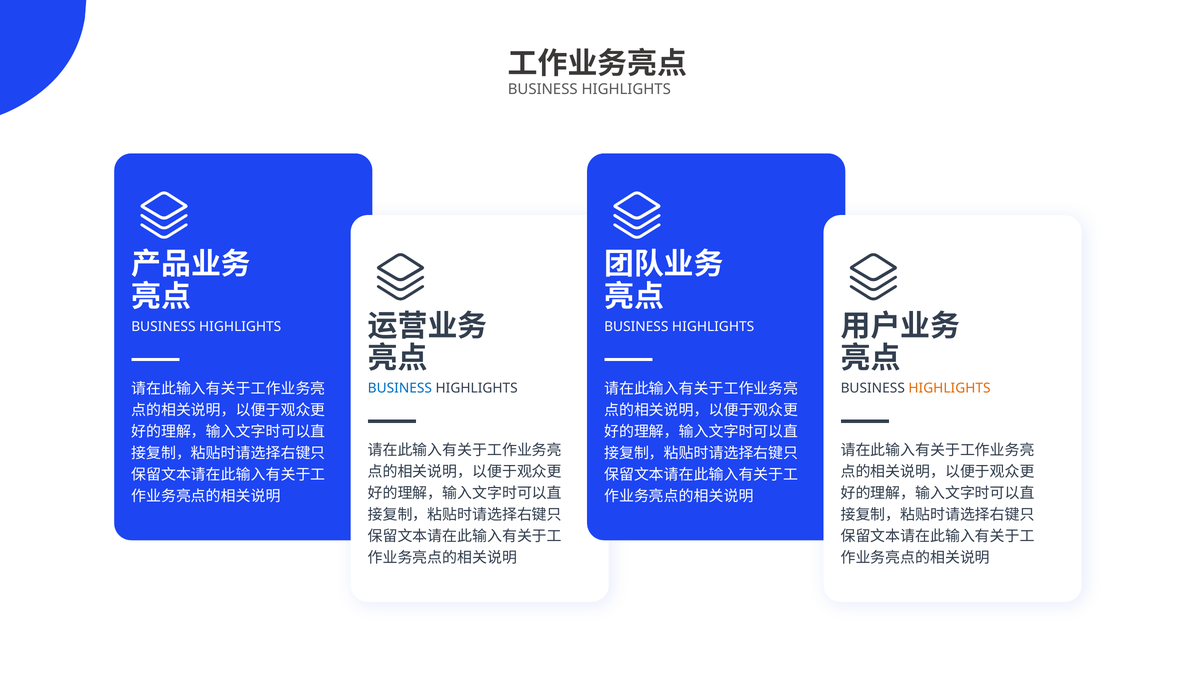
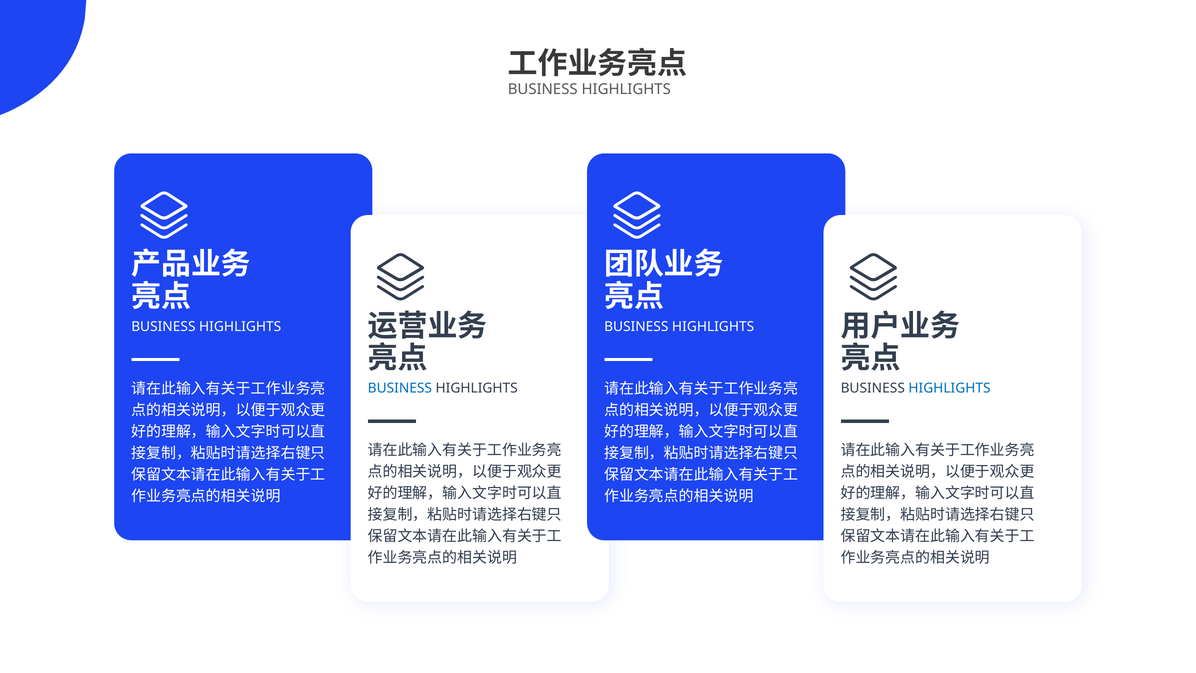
HIGHLIGHTS colour: orange -> blue (950, 388)
